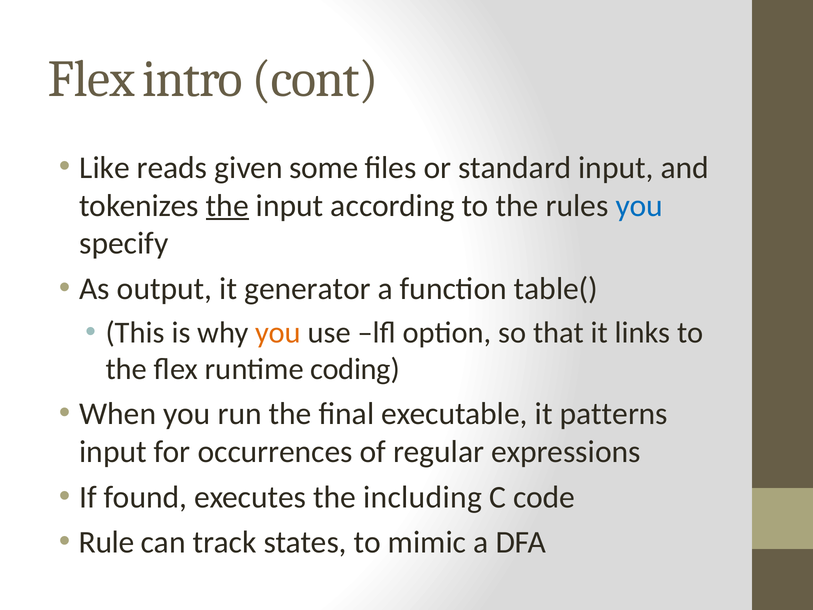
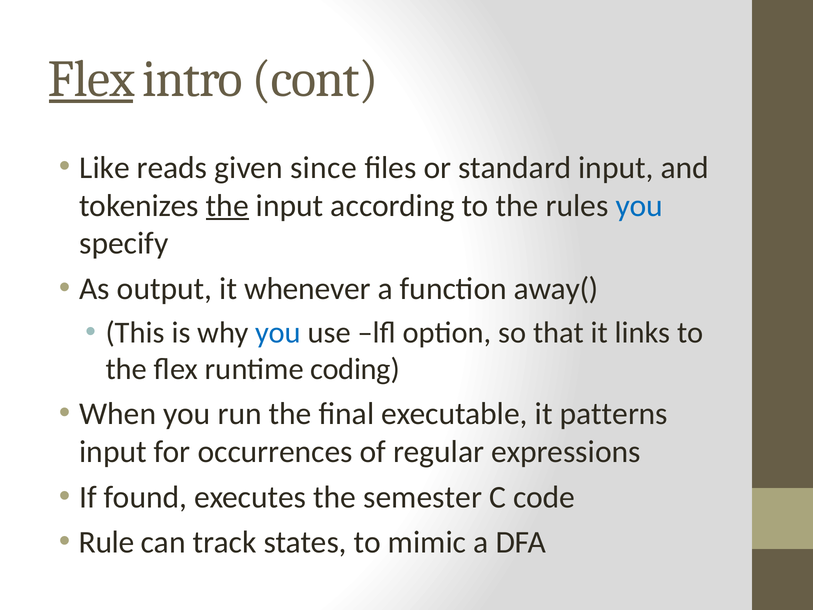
Flex underline: none -> present (91, 79)
some: some -> since (323, 168)
generator: generator -> whenever (308, 289)
table(: table( -> away( (556, 289)
you colour: orange -> blue (278, 333)
including: including -> semester (423, 497)
